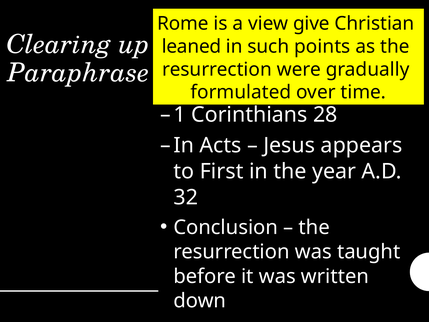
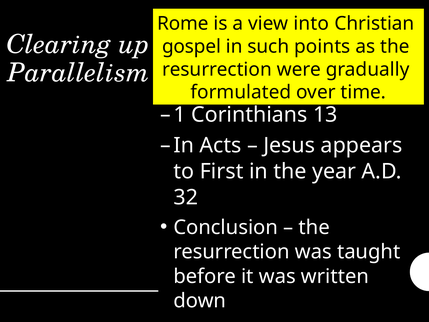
give: give -> into (311, 24)
leaned: leaned -> gospel (192, 47)
Paraphrase: Paraphrase -> Parallelism (78, 73)
28: 28 -> 13 (325, 115)
